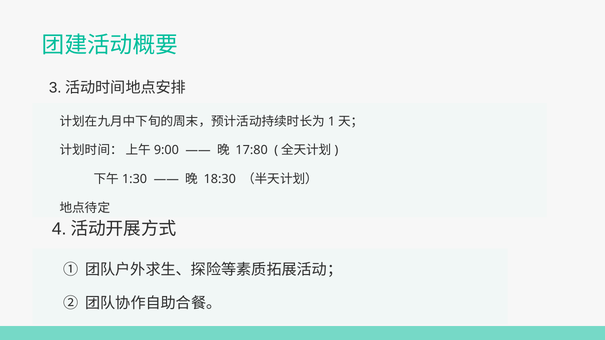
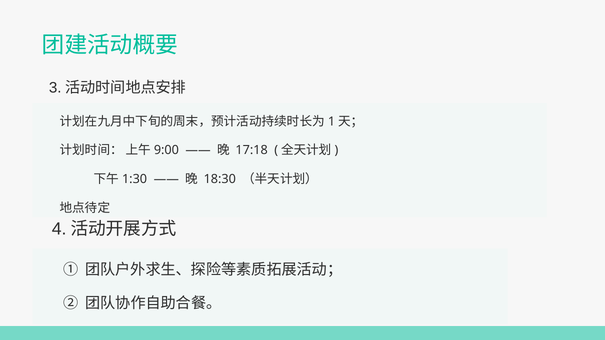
17:80: 17:80 -> 17:18 (252, 150)
